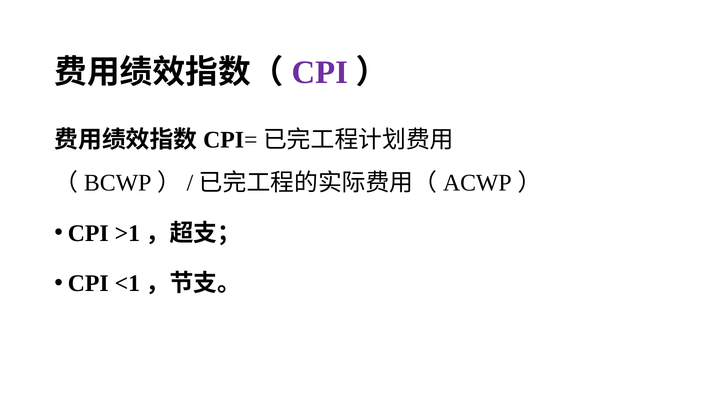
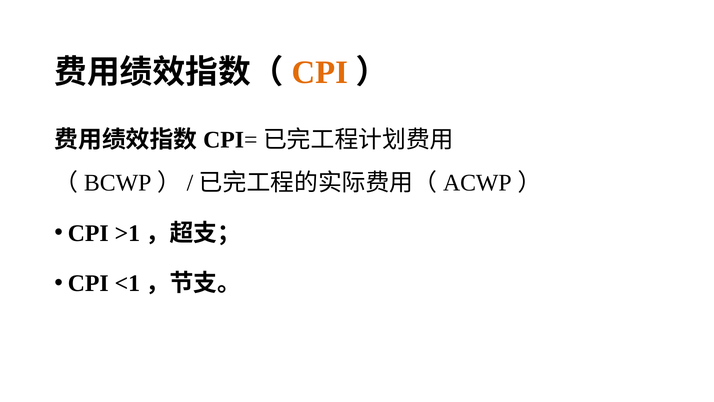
CPI colour: purple -> orange (320, 72)
